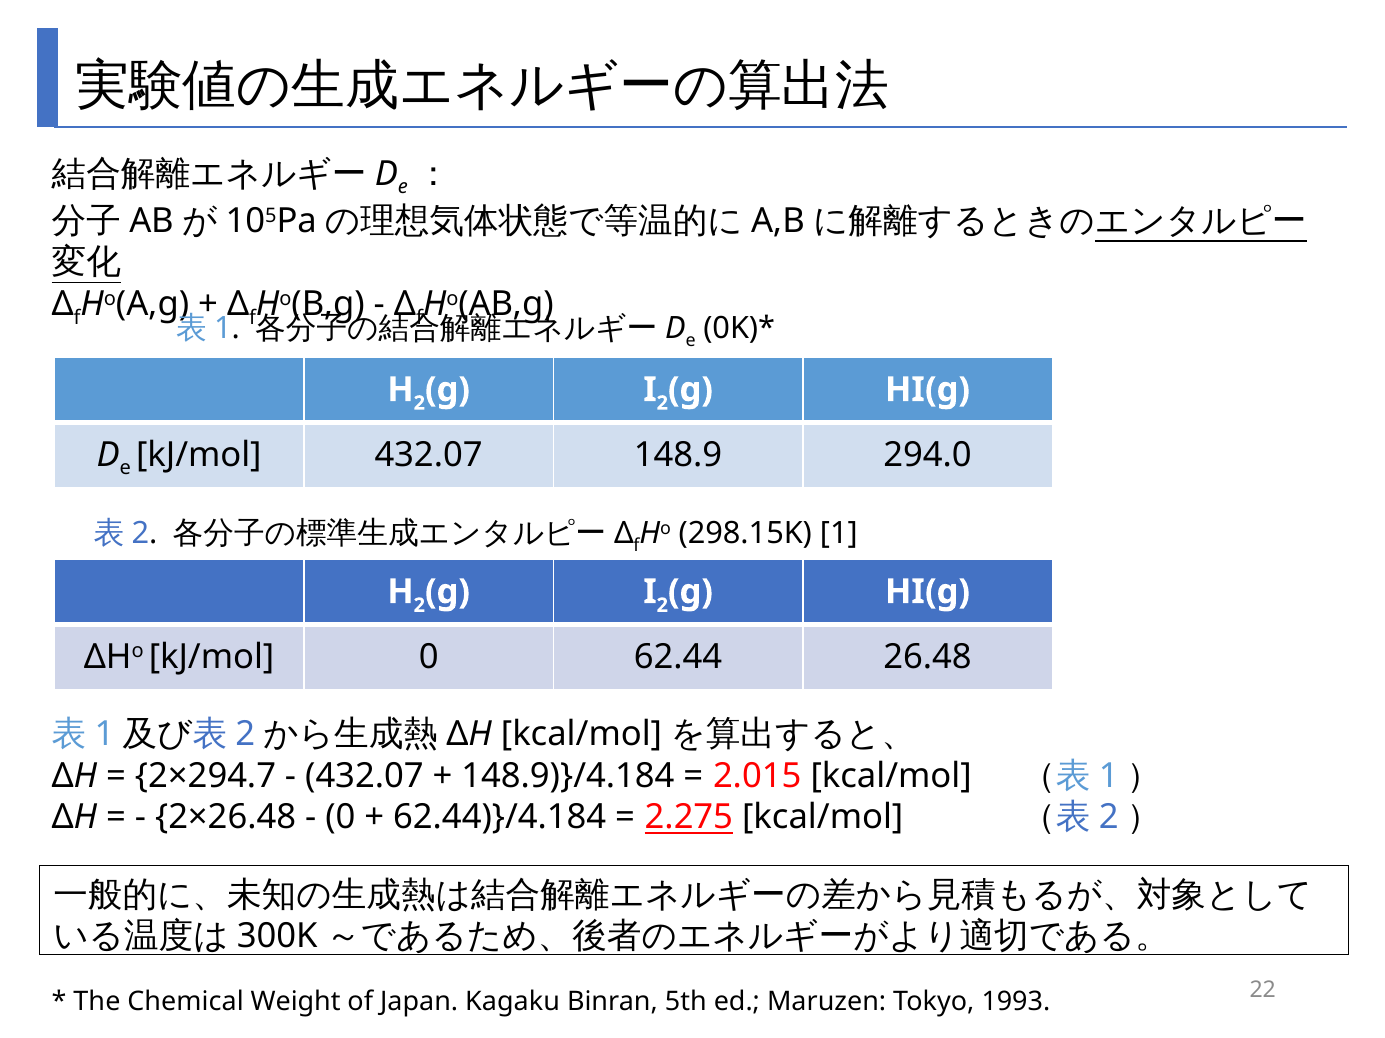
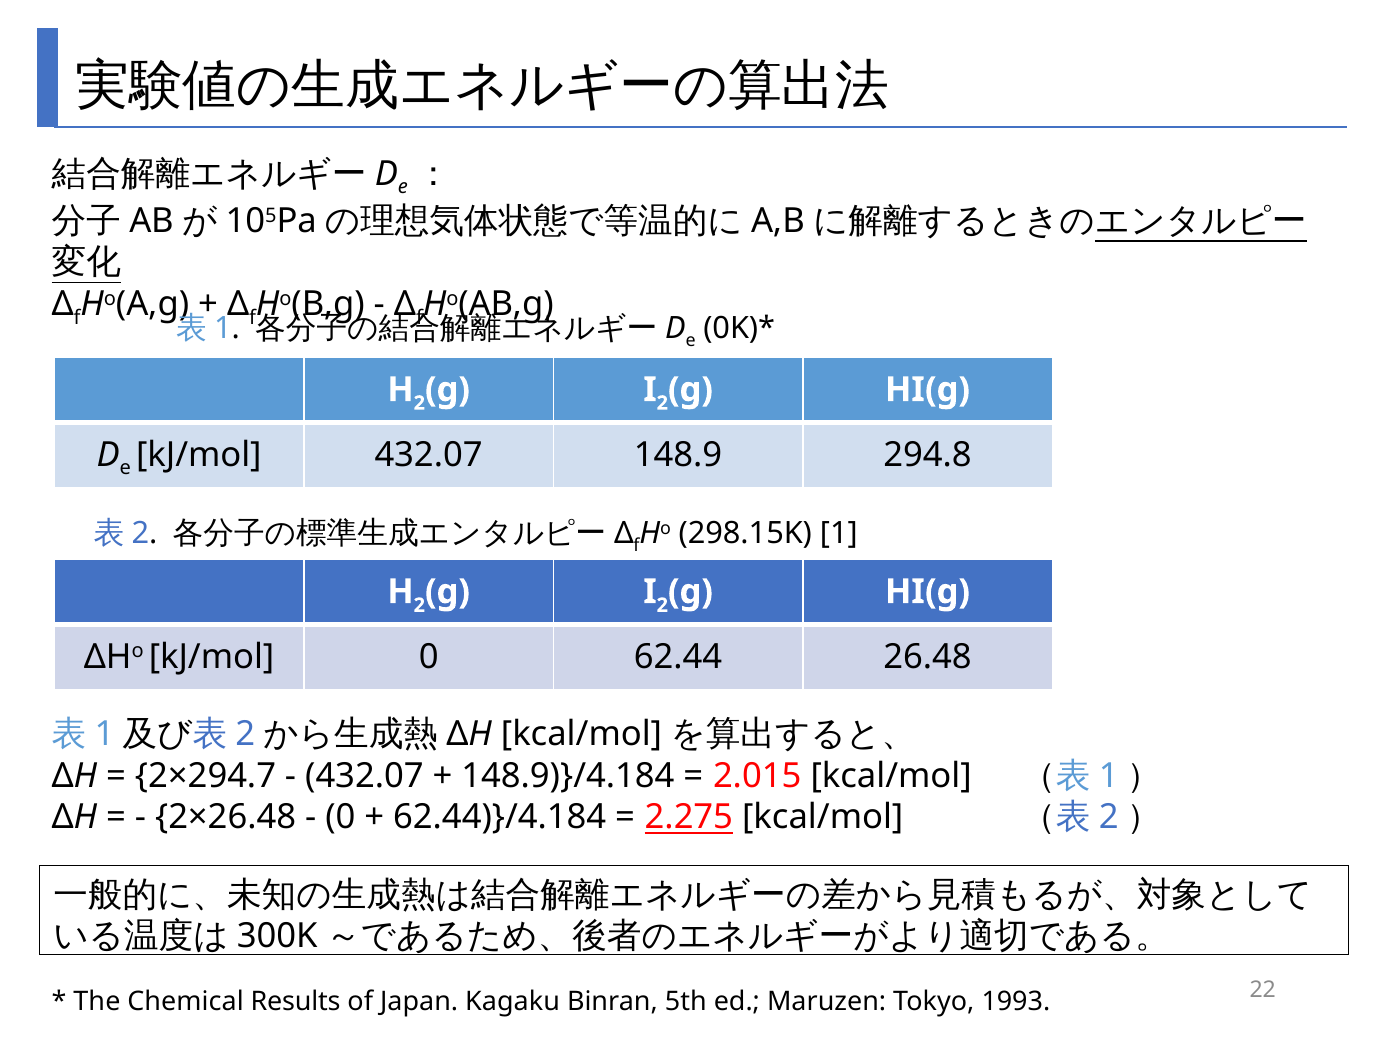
294.0: 294.0 -> 294.8 (928, 455)
Weight: Weight -> Results (296, 1002)
